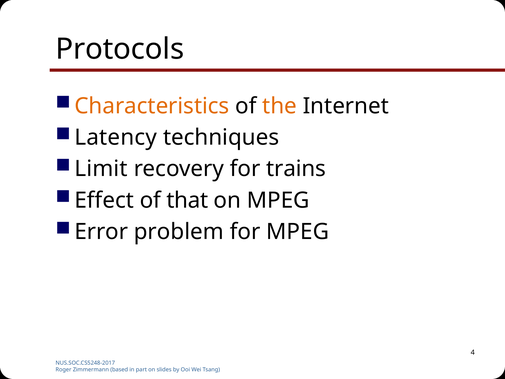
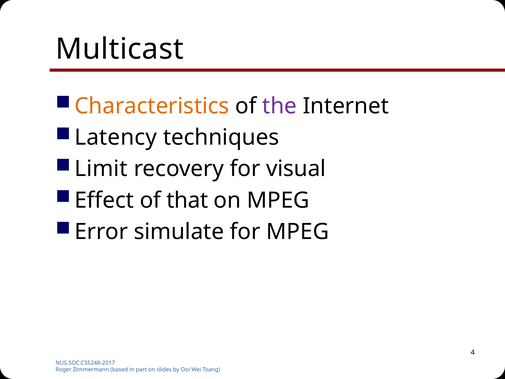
Protocols: Protocols -> Multicast (120, 49)
the colour: orange -> purple (280, 106)
trains: trains -> visual (296, 169)
problem: problem -> simulate (179, 232)
